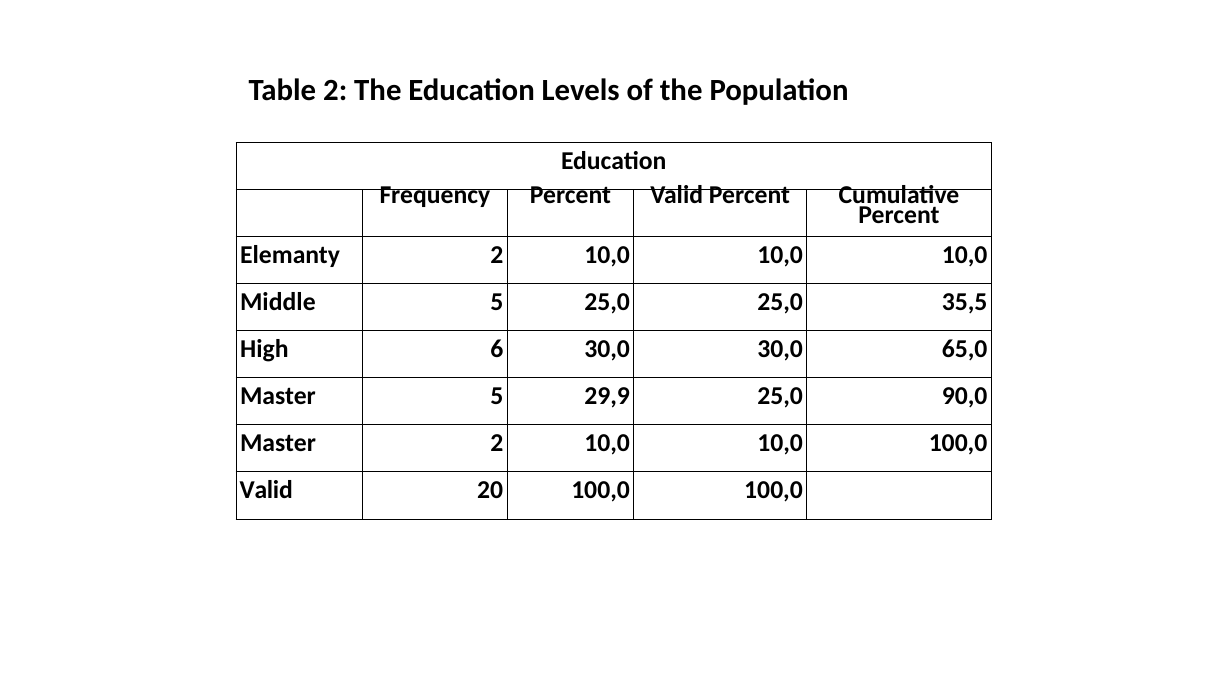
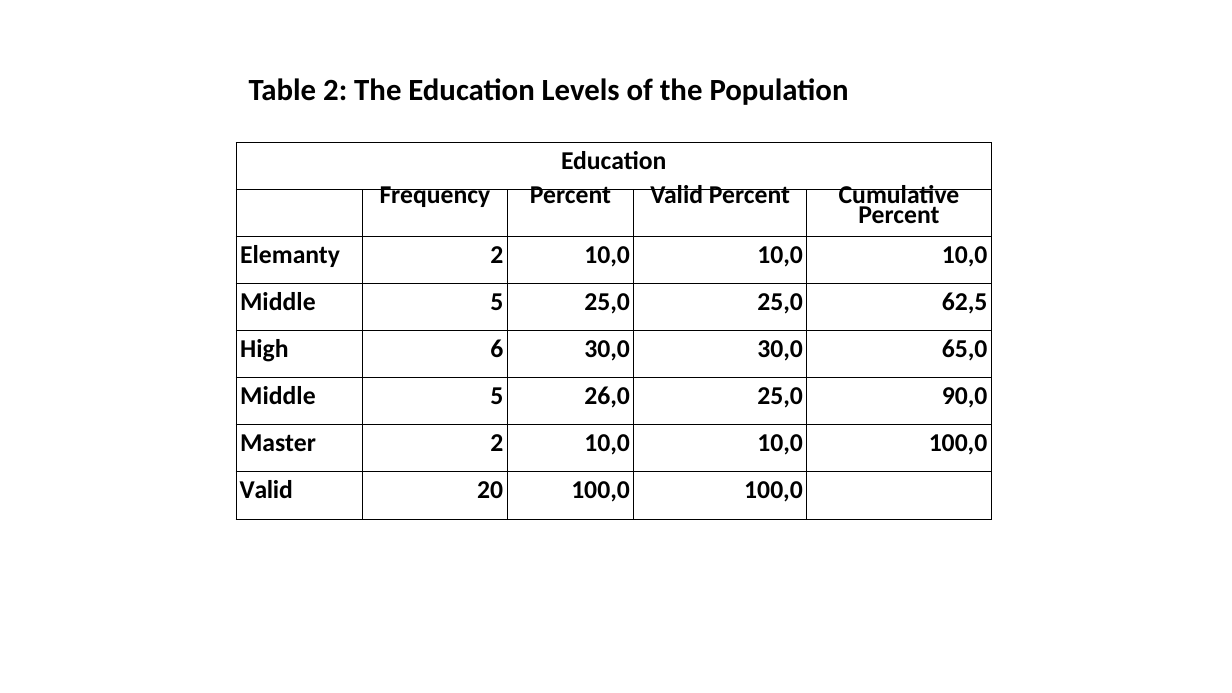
35,5: 35,5 -> 62,5 (965, 302)
Master: Master -> Middle (278, 396)
29,9: 29,9 -> 26,0 (607, 396)
